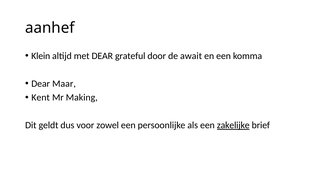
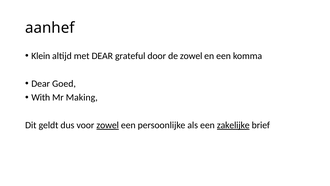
de await: await -> zowel (191, 56)
Maar: Maar -> Goed (64, 83)
Kent: Kent -> With (41, 97)
zowel underline: none -> present (108, 125)
